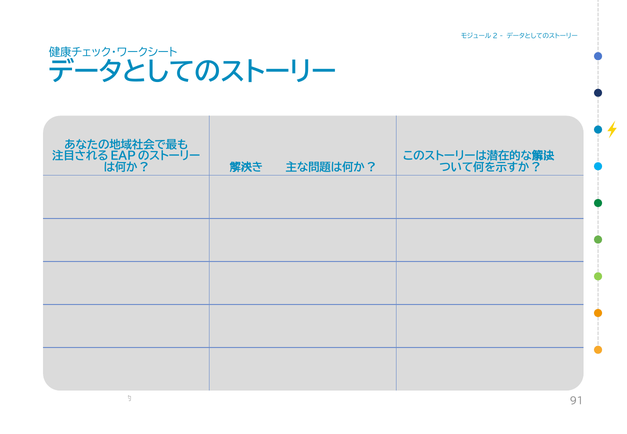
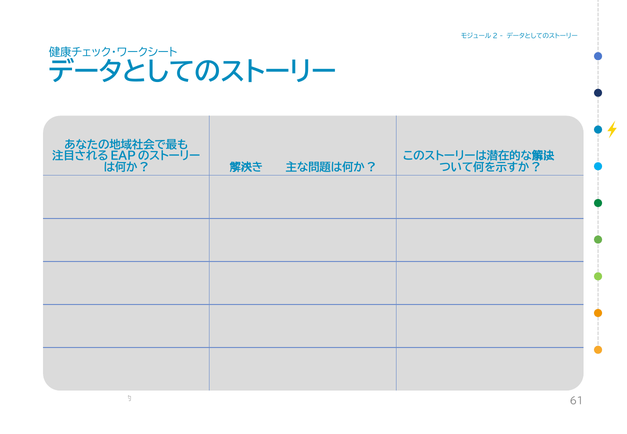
91: 91 -> 61 (576, 401)
